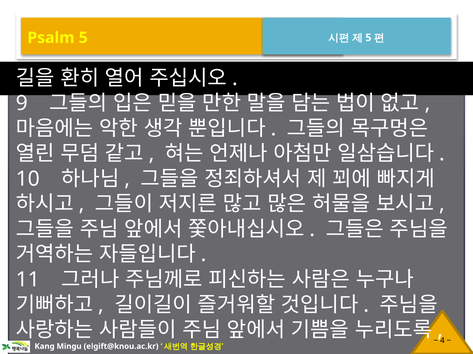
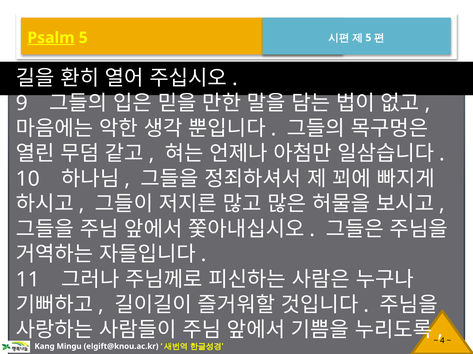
Psalm underline: none -> present (51, 38)
